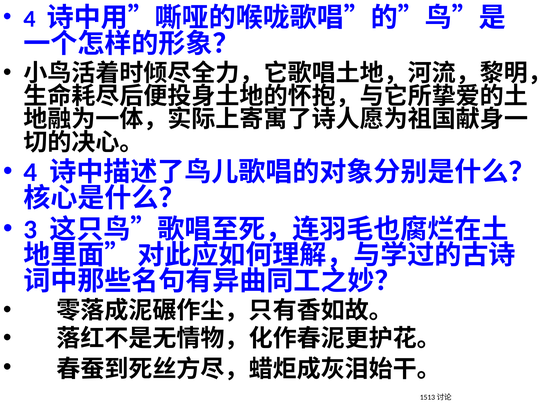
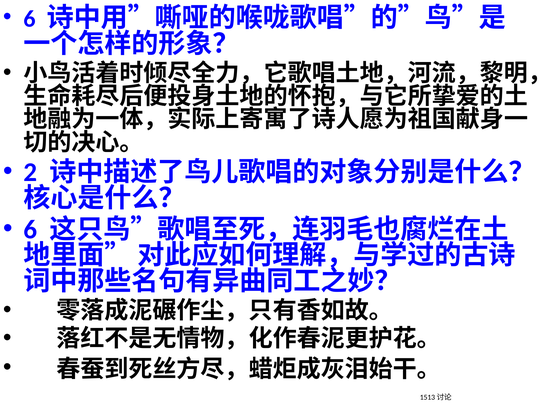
4: 4 -> 6 (29, 19)
4: 4 -> 2 (30, 172)
3: 3 -> 6 (30, 229)
